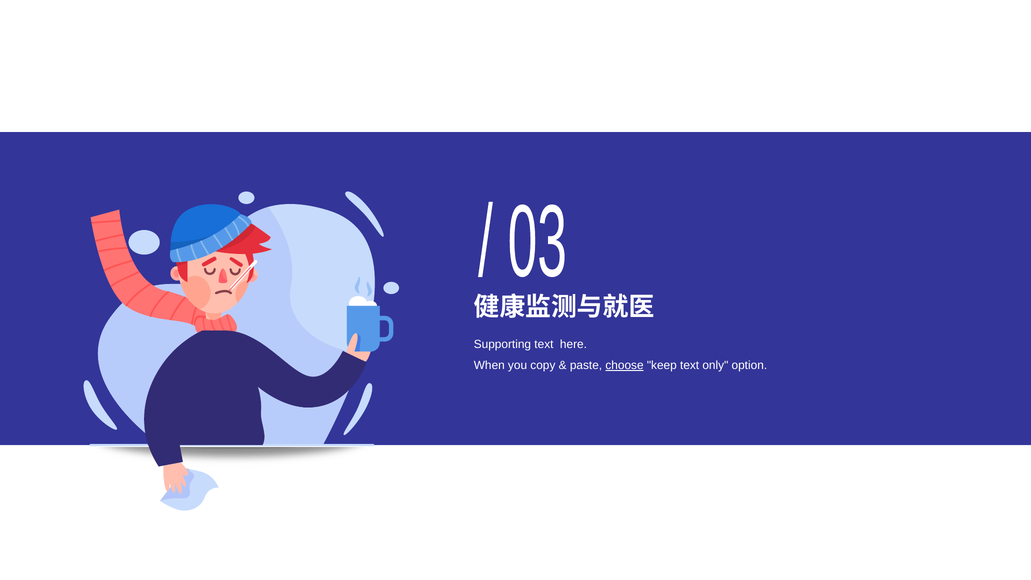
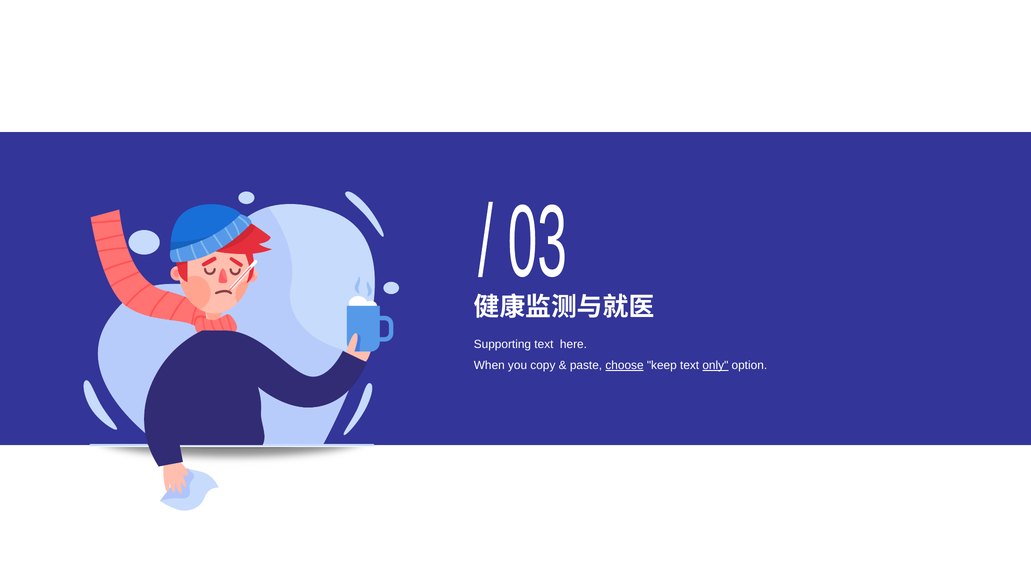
only underline: none -> present (715, 365)
